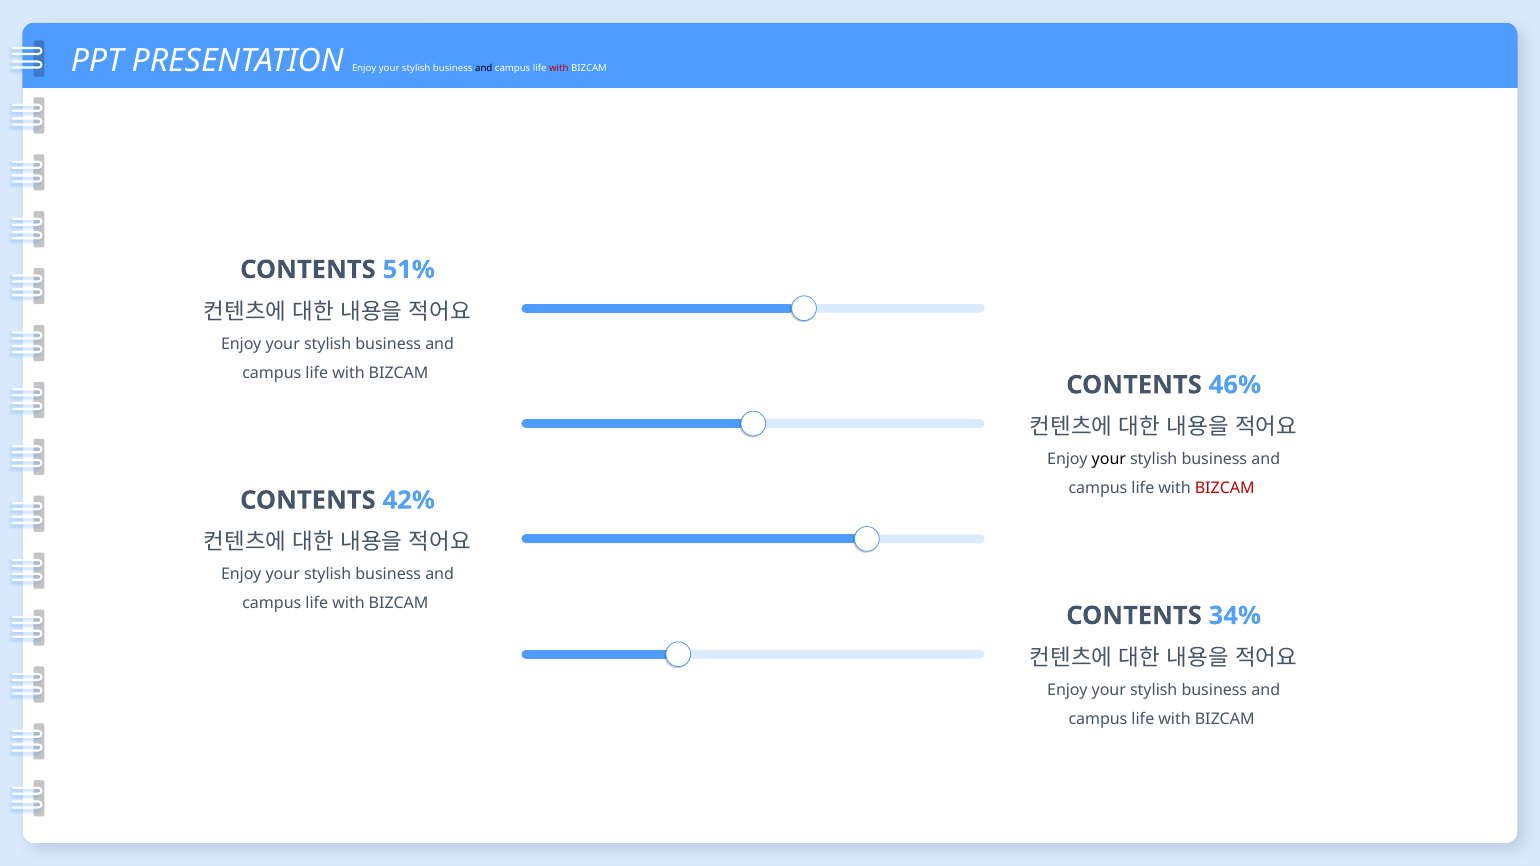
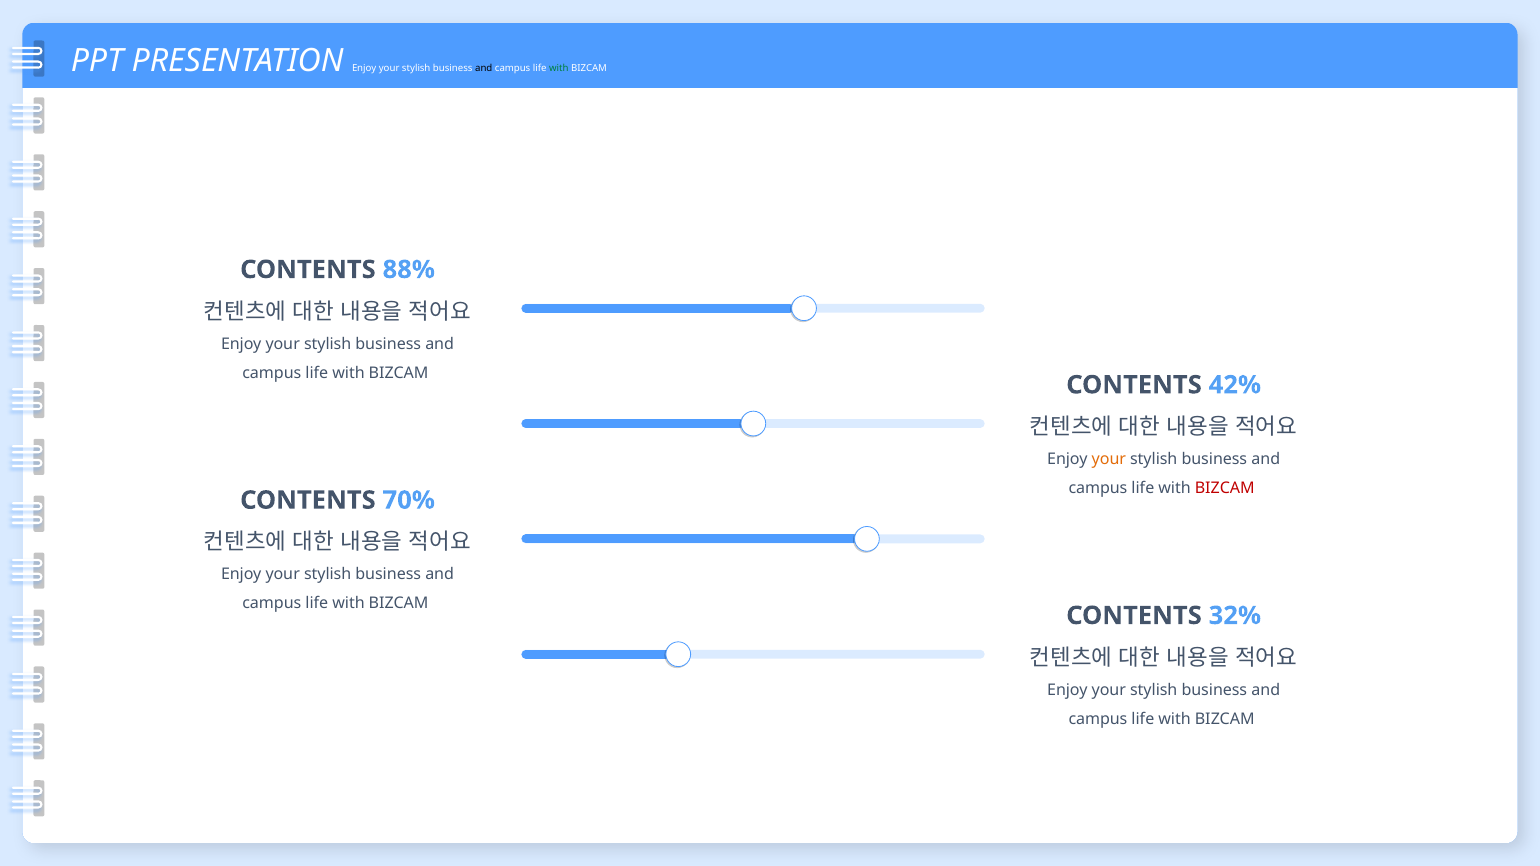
with colour: red -> green (559, 69)
51%: 51% -> 88% (409, 270)
46%: 46% -> 42% (1235, 385)
your colour: black -> orange (1109, 459)
42%: 42% -> 70% (409, 500)
34%: 34% -> 32% (1235, 616)
